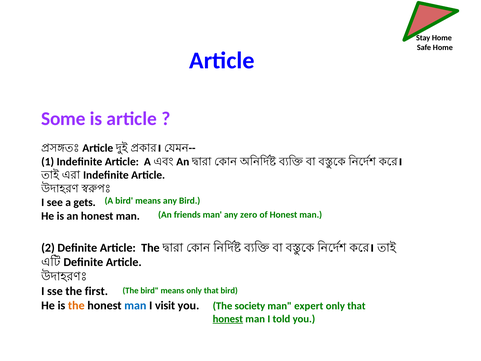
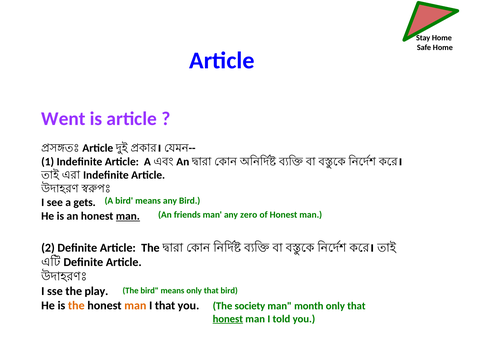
Some: Some -> Went (63, 119)
man underline: none -> present (128, 216)
first: first -> play (96, 291)
man colour: blue -> orange (135, 305)
I visit: visit -> that (165, 305)
expert: expert -> month (309, 306)
